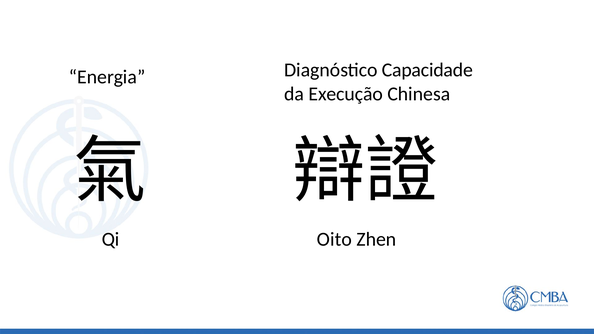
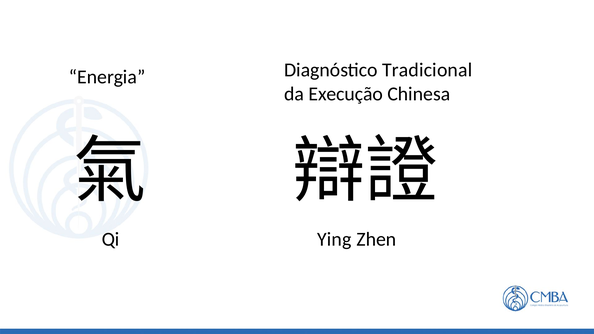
Capacidade: Capacidade -> Tradicional (427, 70)
Oito: Oito -> Ying (334, 239)
